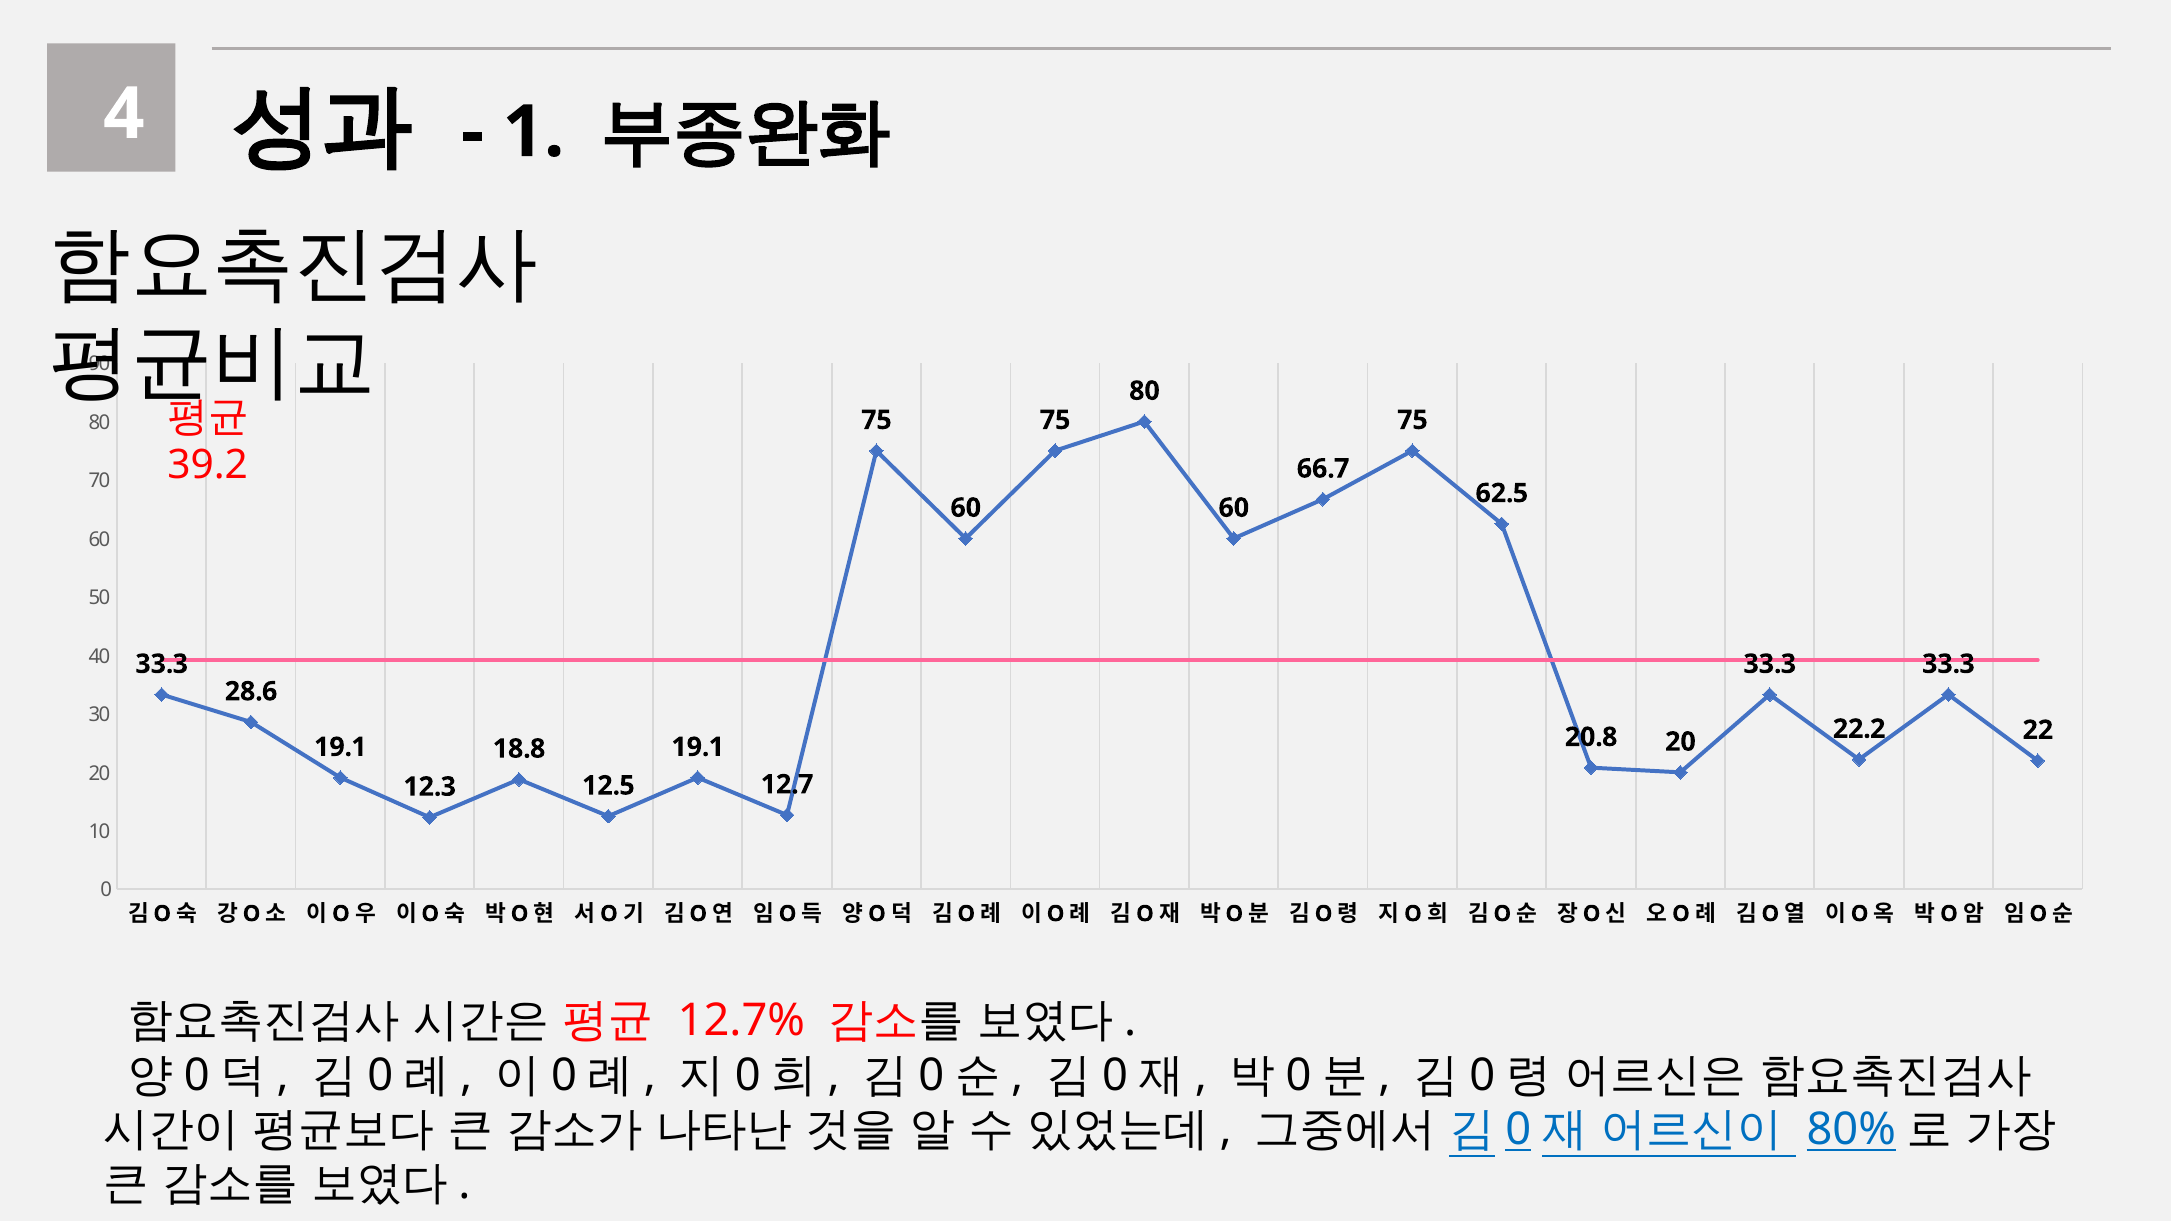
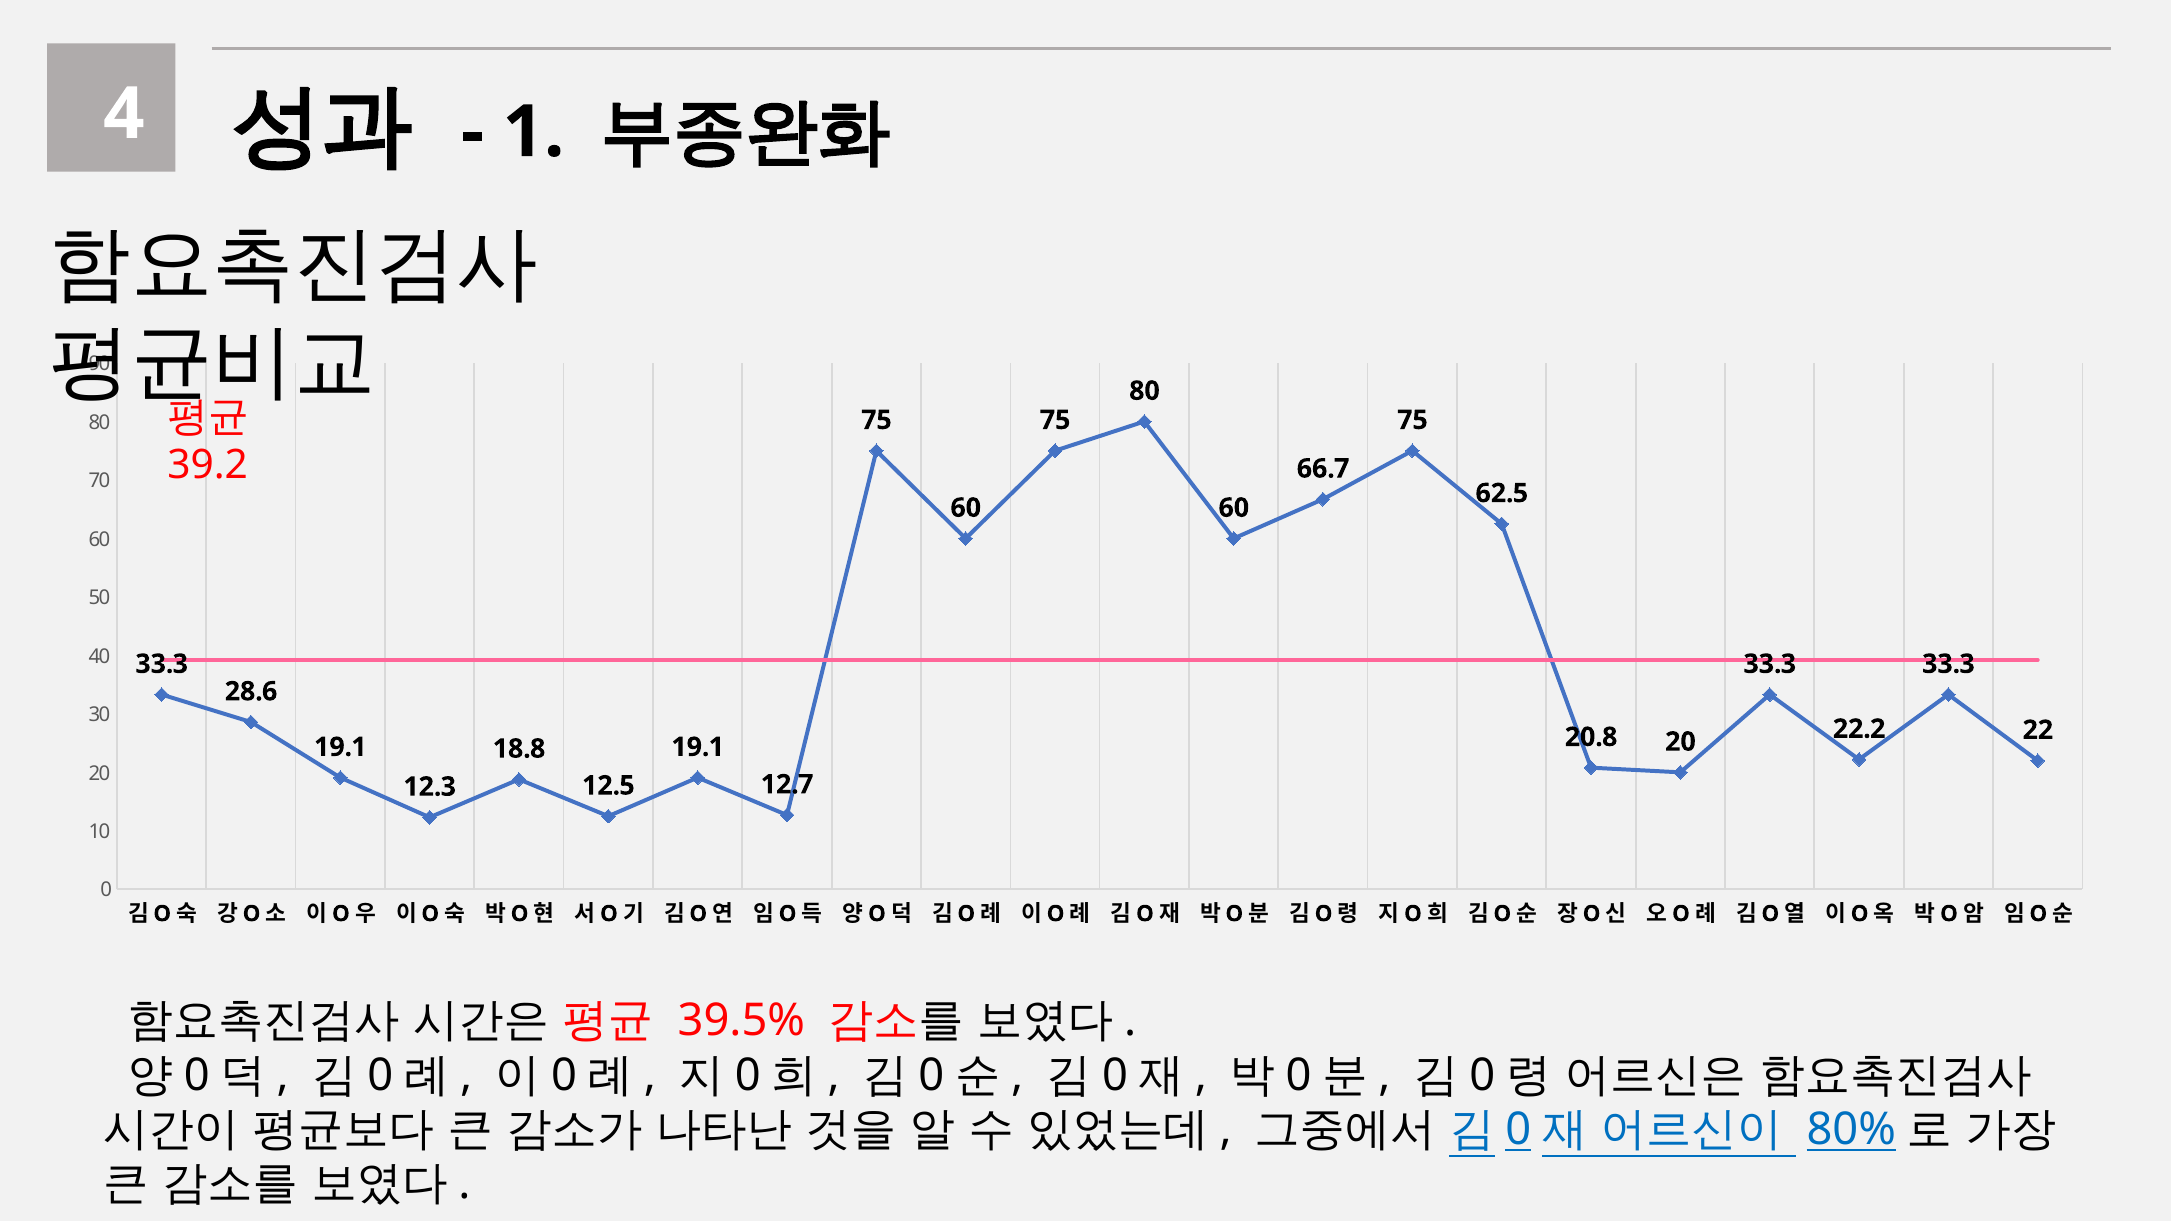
12.7%: 12.7% -> 39.5% (741, 1021)
